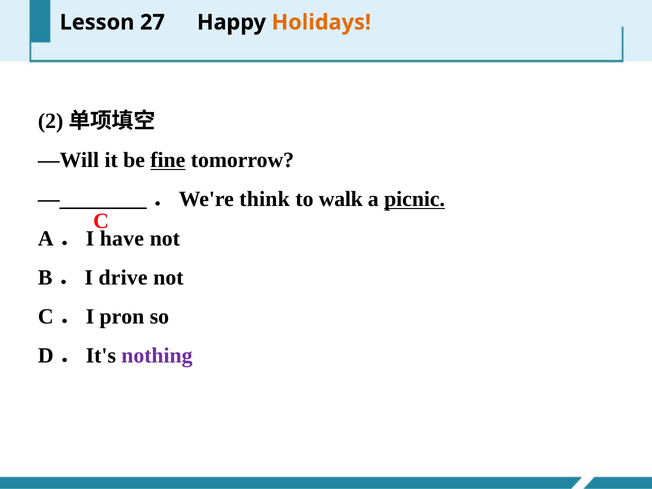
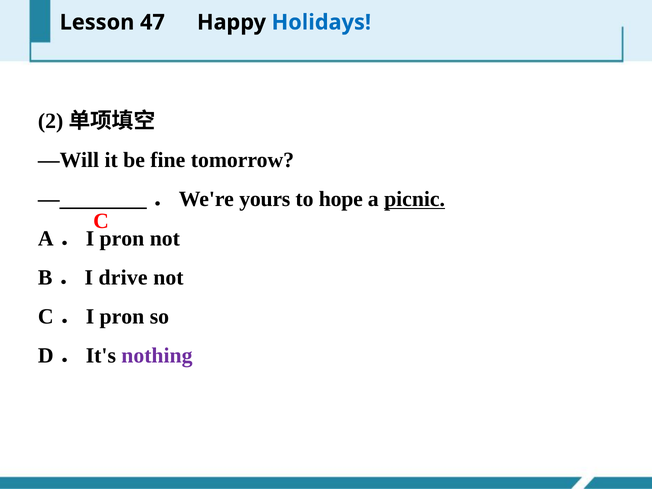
27: 27 -> 47 (152, 22)
Holidays colour: orange -> blue (321, 22)
fine underline: present -> none (168, 160)
think: think -> yours (265, 199)
walk: walk -> hope (341, 199)
A．I have: have -> pron (122, 238)
